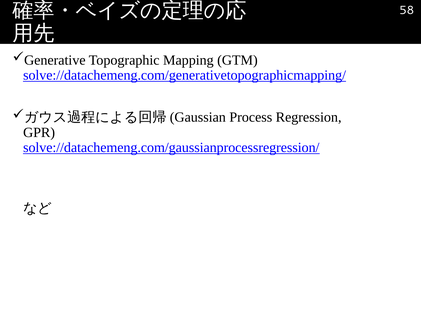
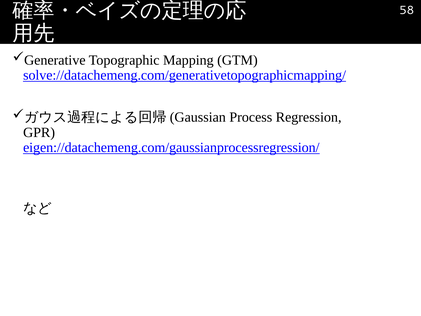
solve://datachemeng.com/gaussianprocessregression/: solve://datachemeng.com/gaussianprocessregression/ -> eigen://datachemeng.com/gaussianprocessregression/ (171, 147)
